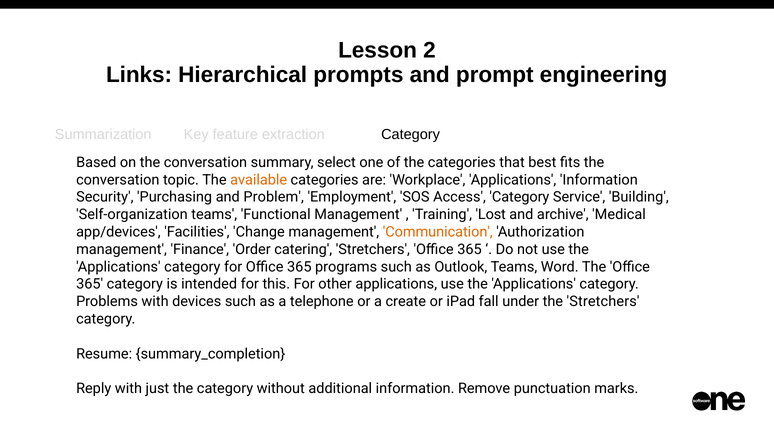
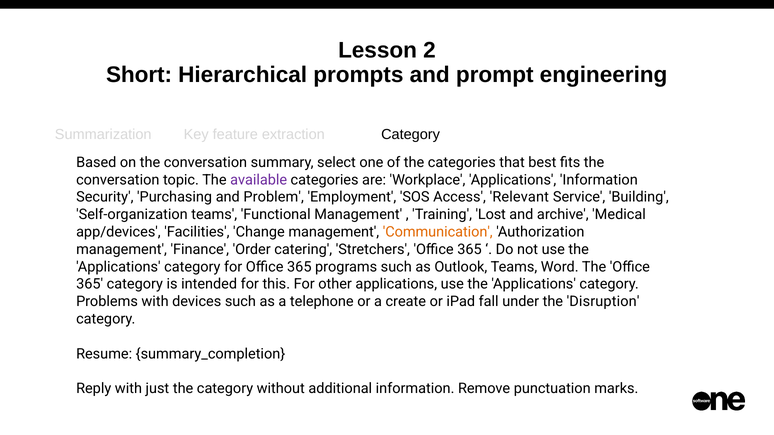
Links: Links -> Short (139, 75)
available colour: orange -> purple (259, 180)
Access Category: Category -> Relevant (519, 197)
the Stretchers: Stretchers -> Disruption (603, 302)
